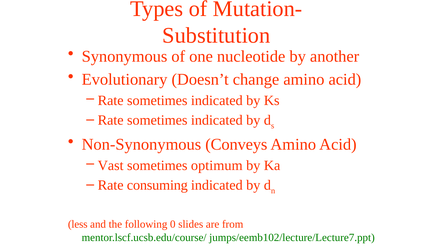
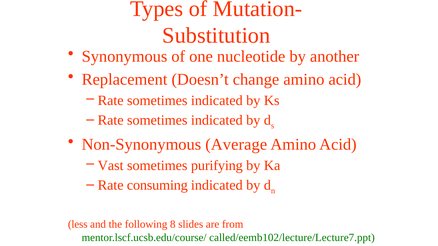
Evolutionary: Evolutionary -> Replacement (125, 80)
Conveys: Conveys -> Average (236, 145)
optimum: optimum -> purifying (217, 166)
0: 0 -> 8 (173, 225)
jumps/eemb102/lecture/Lecture7.ppt: jumps/eemb102/lecture/Lecture7.ppt -> called/eemb102/lecture/Lecture7.ppt (292, 238)
